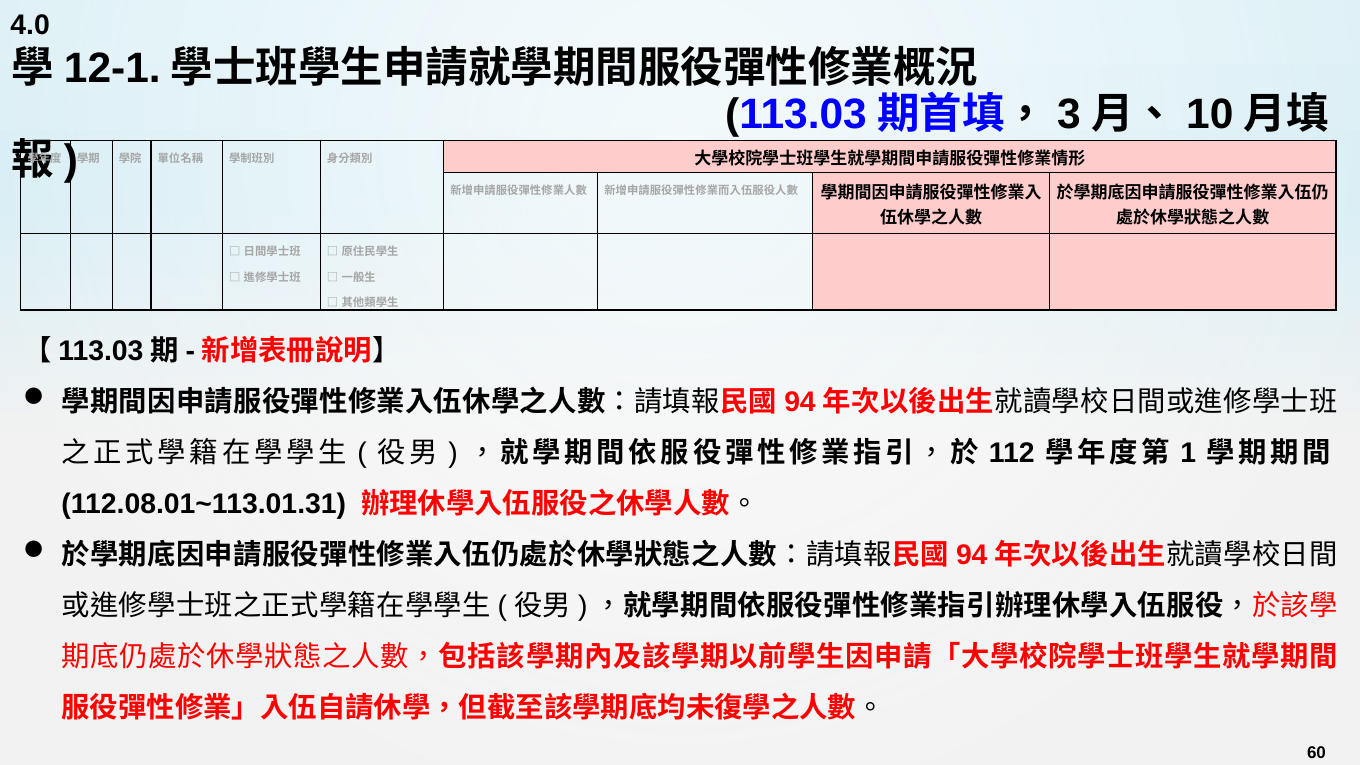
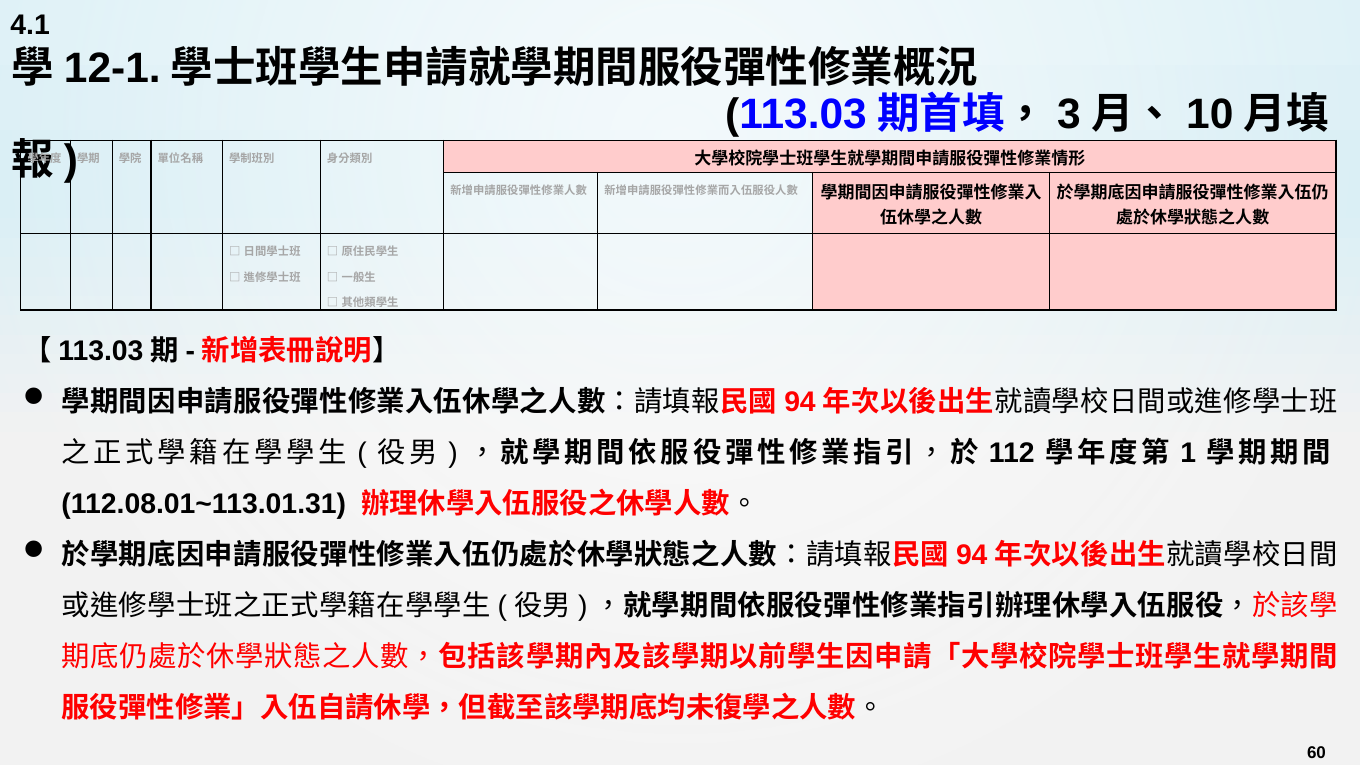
4.0: 4.0 -> 4.1 (30, 25)
